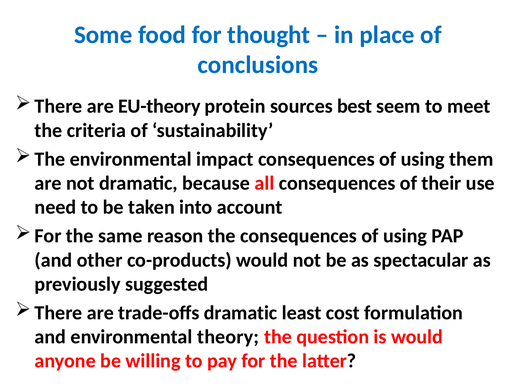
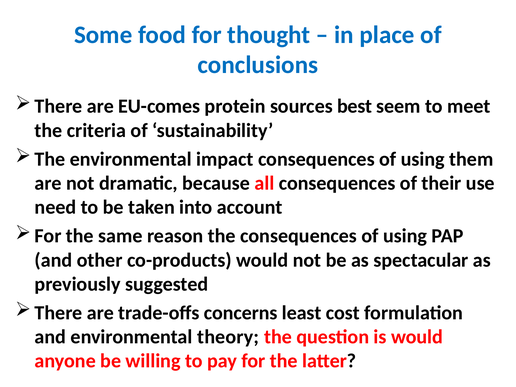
EU-theory: EU-theory -> EU-comes (159, 106)
trade-offs dramatic: dramatic -> concerns (241, 313)
